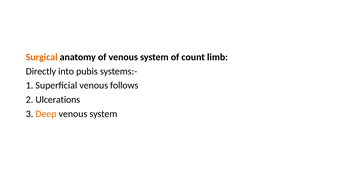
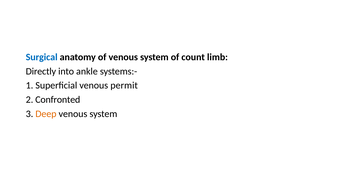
Surgical colour: orange -> blue (42, 57)
pubis: pubis -> ankle (87, 71)
follows: follows -> permit (124, 85)
Ulcerations: Ulcerations -> Confronted (58, 100)
